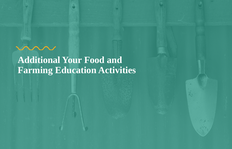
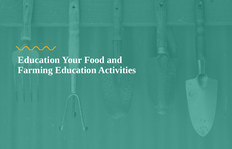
Additional: Additional -> Education (39, 60)
